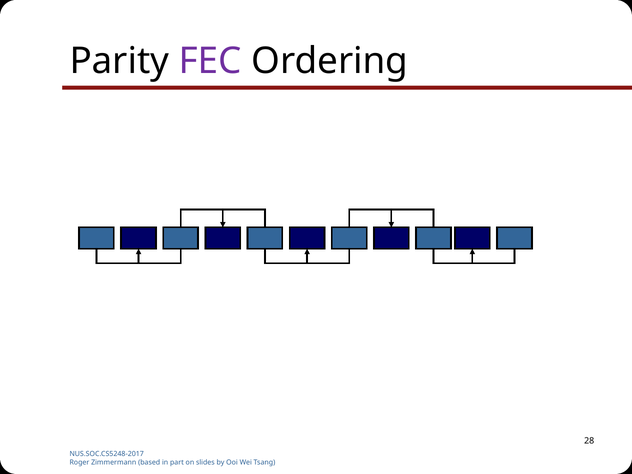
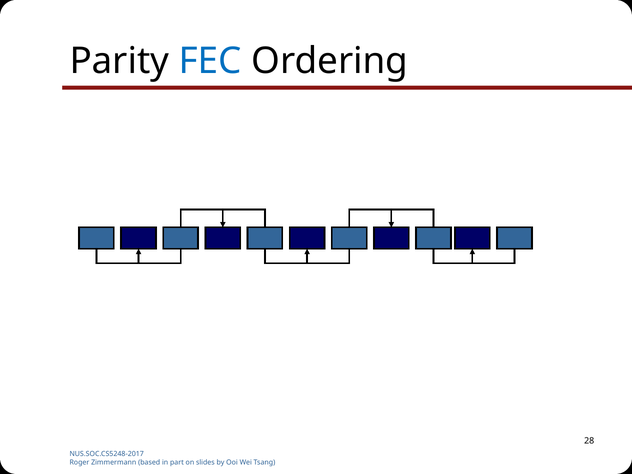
FEC colour: purple -> blue (210, 61)
